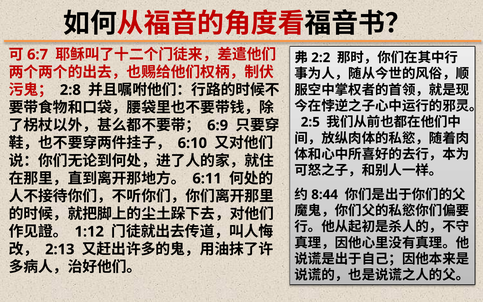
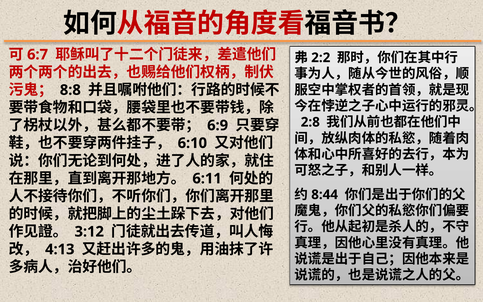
2:8: 2:8 -> 8:8 (70, 90)
2:5: 2:5 -> 2:8 (310, 122)
1:12: 1:12 -> 3:12 (89, 232)
2:13: 2:13 -> 4:13 (60, 249)
